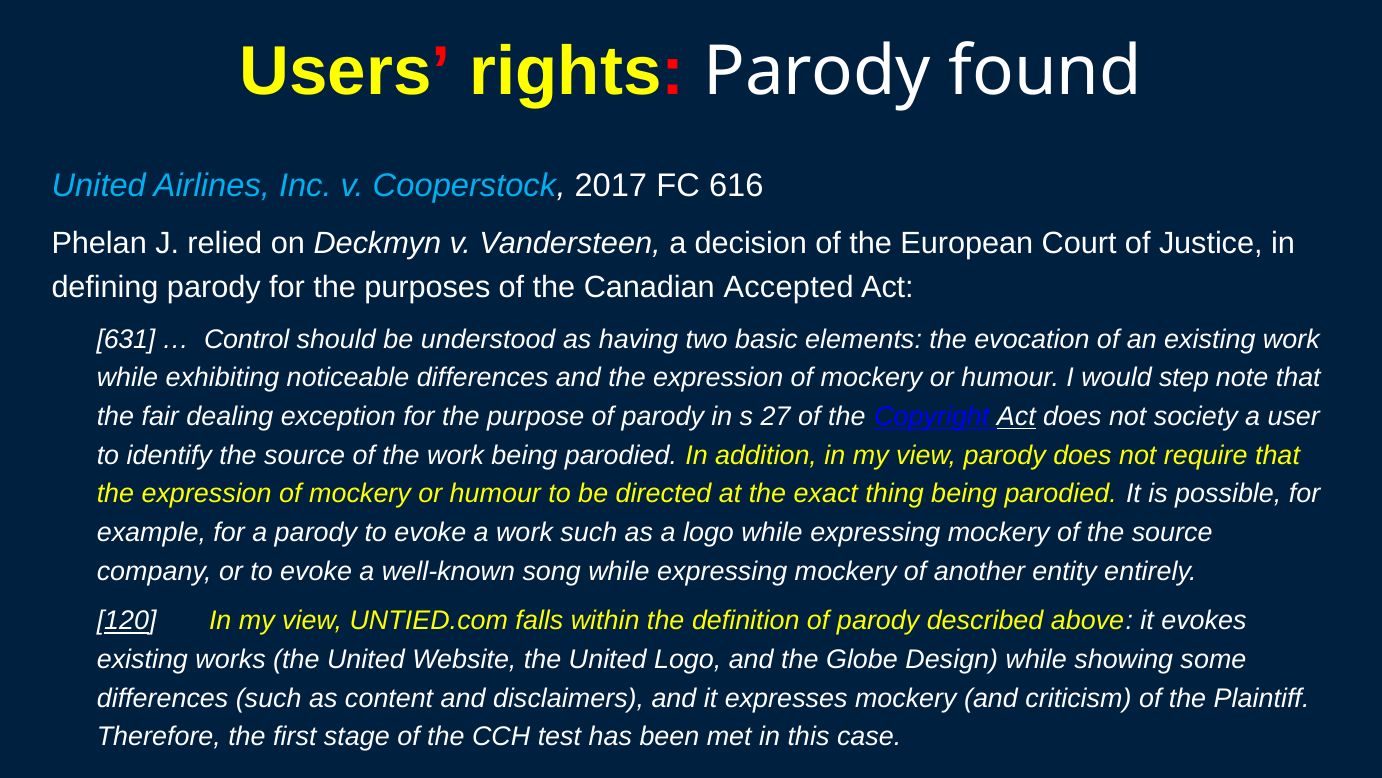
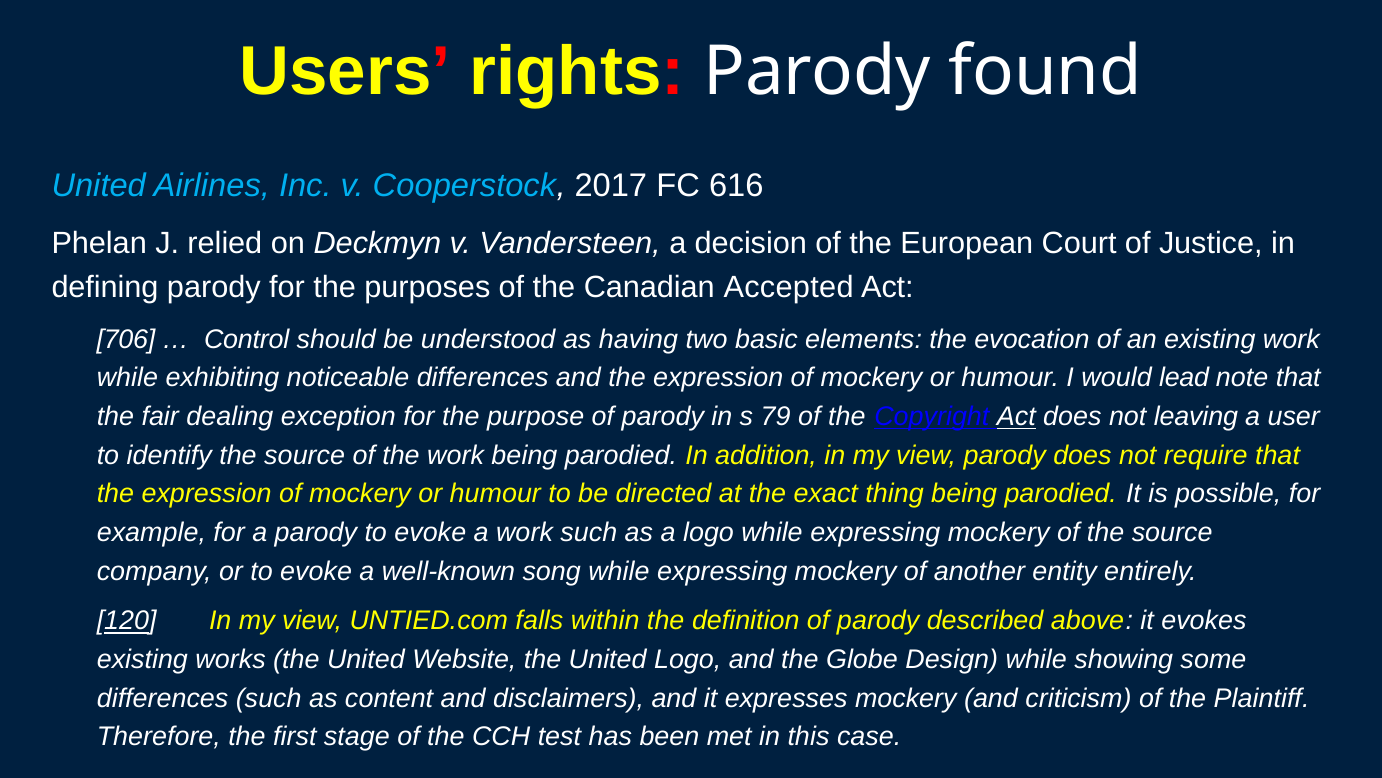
631: 631 -> 706 (126, 339)
step: step -> lead (1184, 378)
27: 27 -> 79 (776, 416)
society: society -> leaving (1196, 416)
